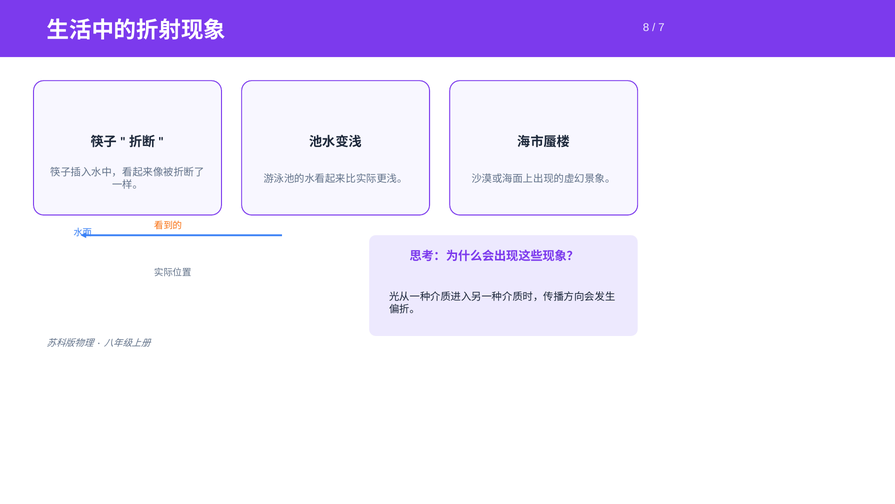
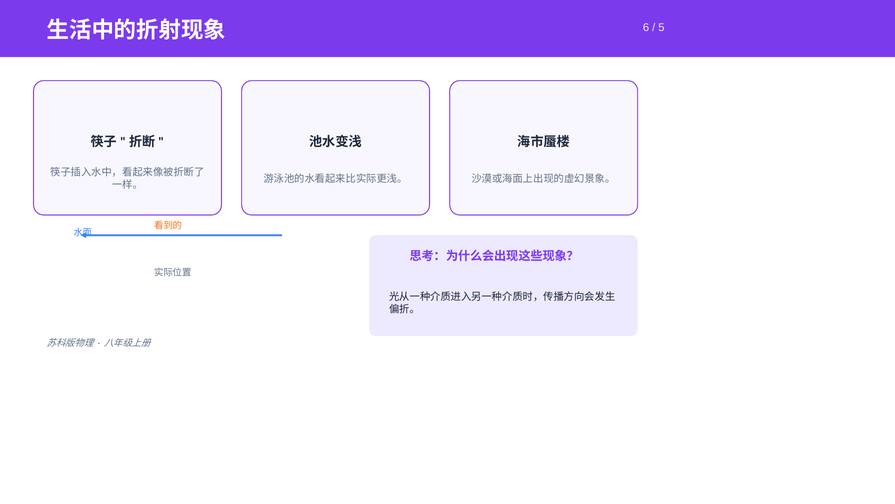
8: 8 -> 6 (646, 28)
7: 7 -> 5 (661, 28)
